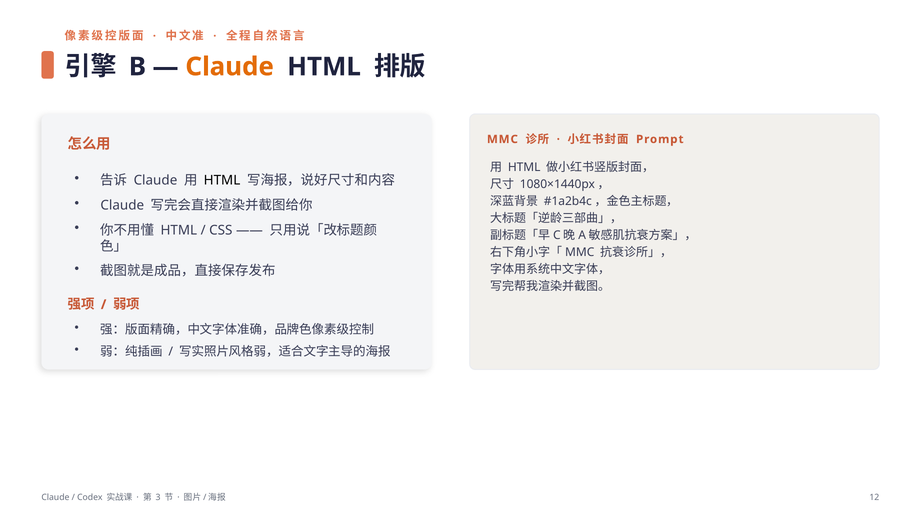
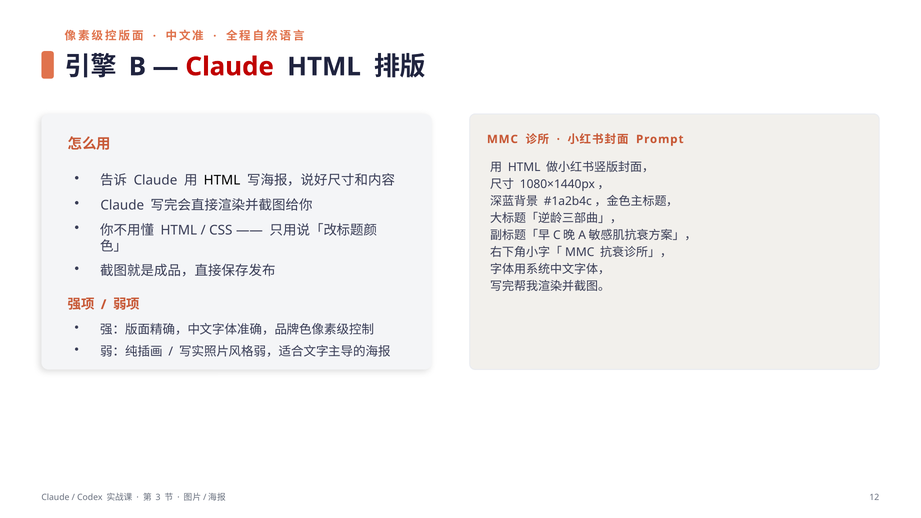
Claude colour: orange -> red (230, 67)
